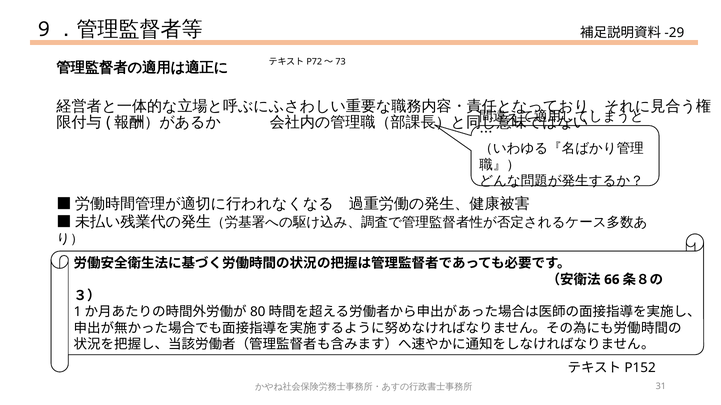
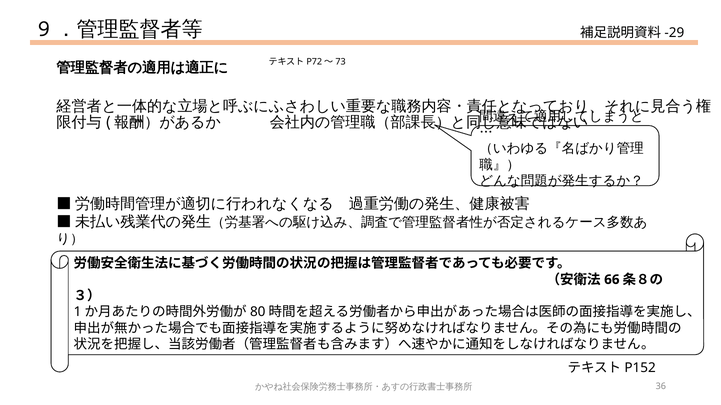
31: 31 -> 36 (661, 387)
